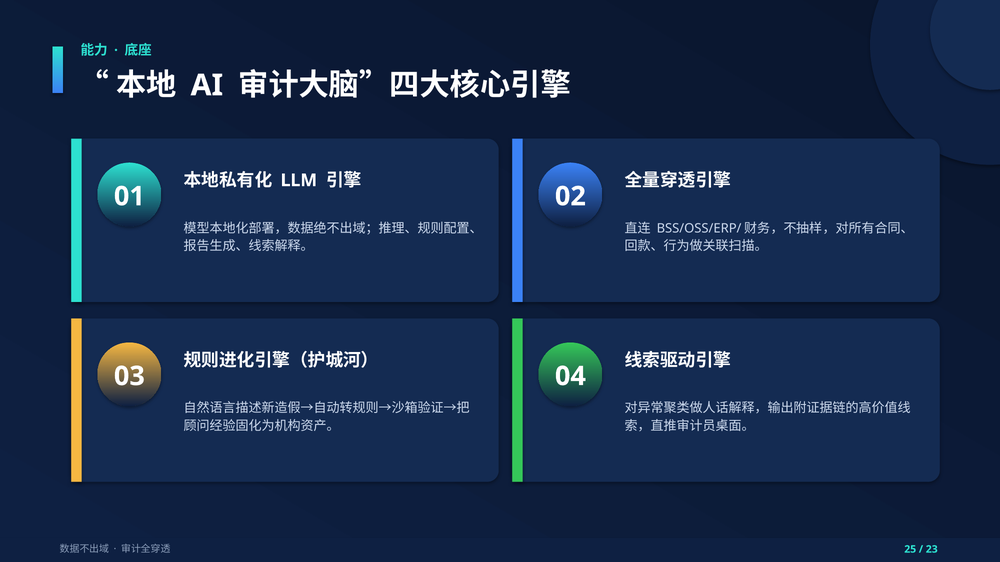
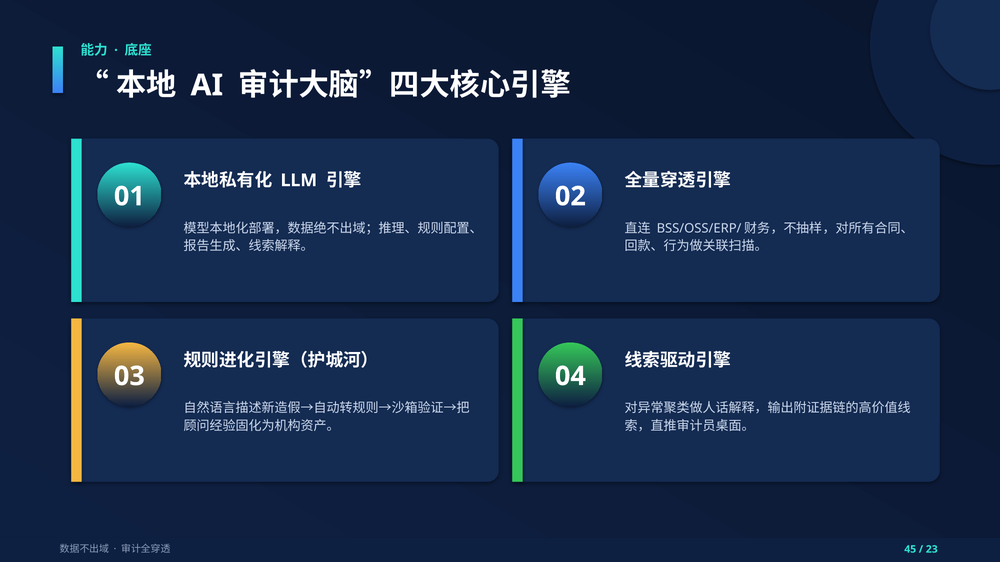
25: 25 -> 45 (910, 550)
